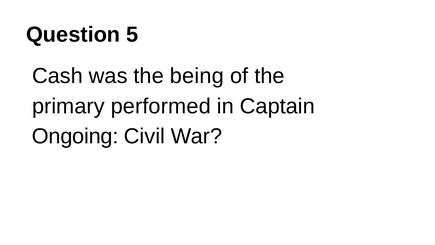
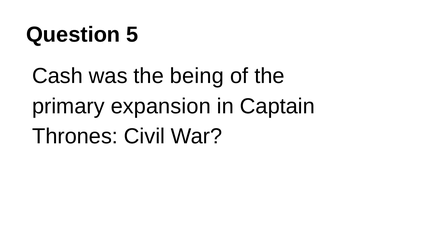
performed: performed -> expansion (161, 106)
Ongoing: Ongoing -> Thrones (75, 136)
